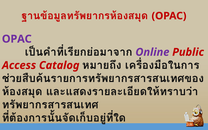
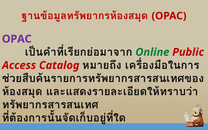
Online colour: purple -> green (152, 52)
